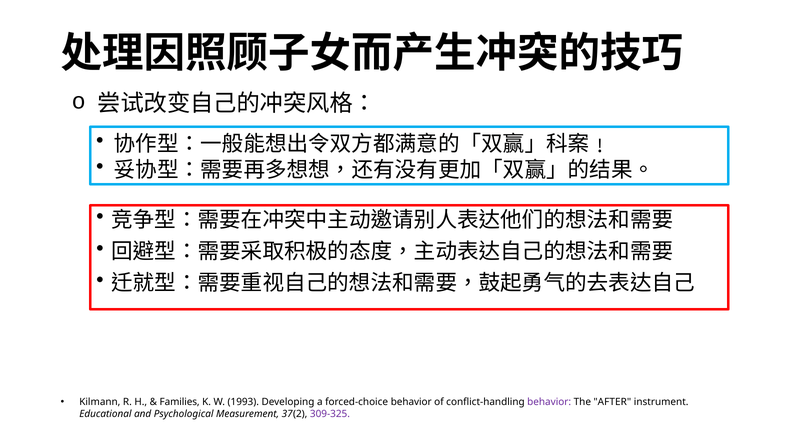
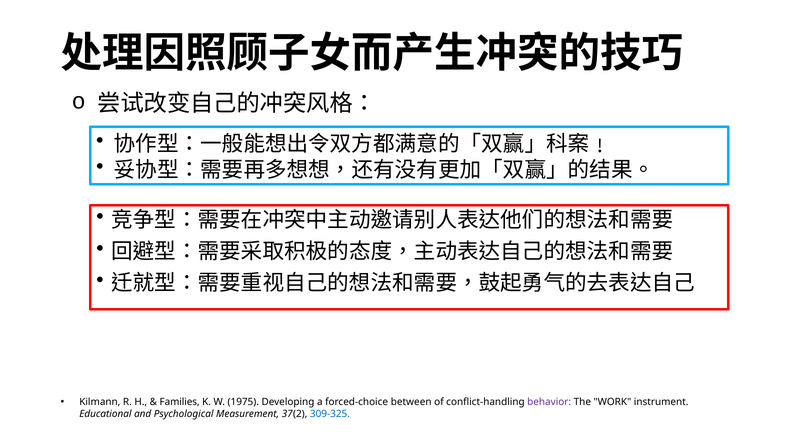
1993: 1993 -> 1975 (243, 402)
forced-choice behavior: behavior -> between (411, 402)
AFTER: AFTER -> WORK (612, 402)
309-325 colour: purple -> blue (330, 414)
